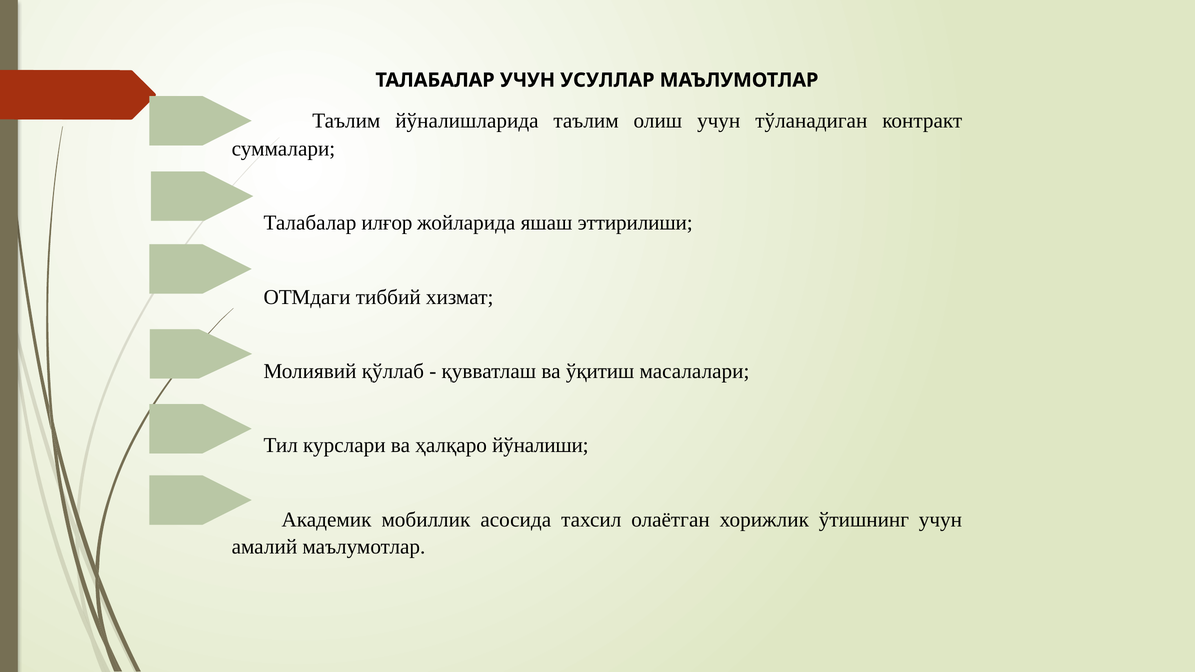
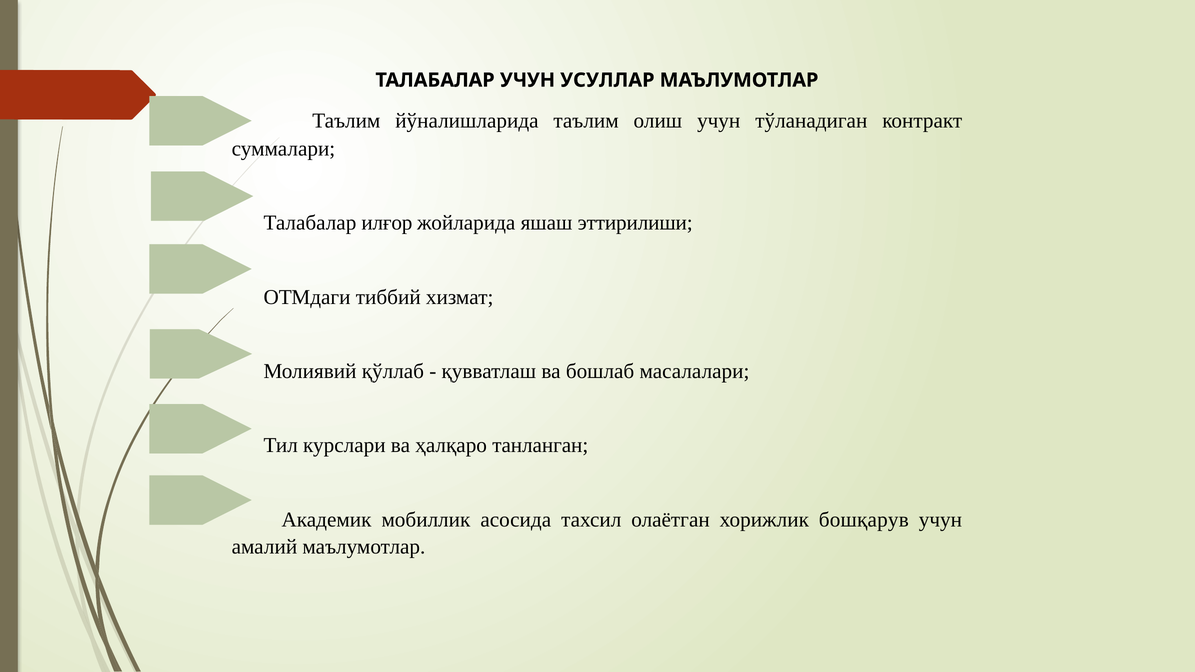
ўқитиш: ўқитиш -> бошлаб (600, 371)
йўналиши: йўналиши -> танланган (540, 446)
ўтишнинг: ўтишнинг -> бошқарув (864, 520)
